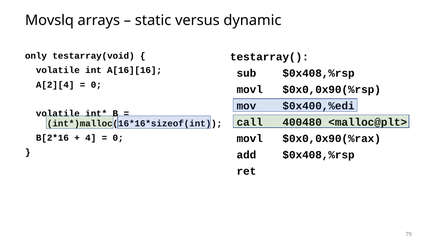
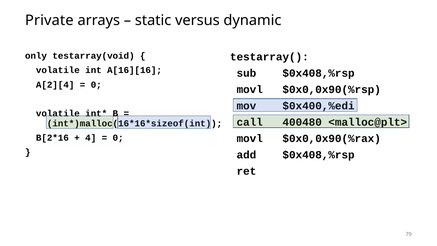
Movslq: Movslq -> Private (49, 20)
